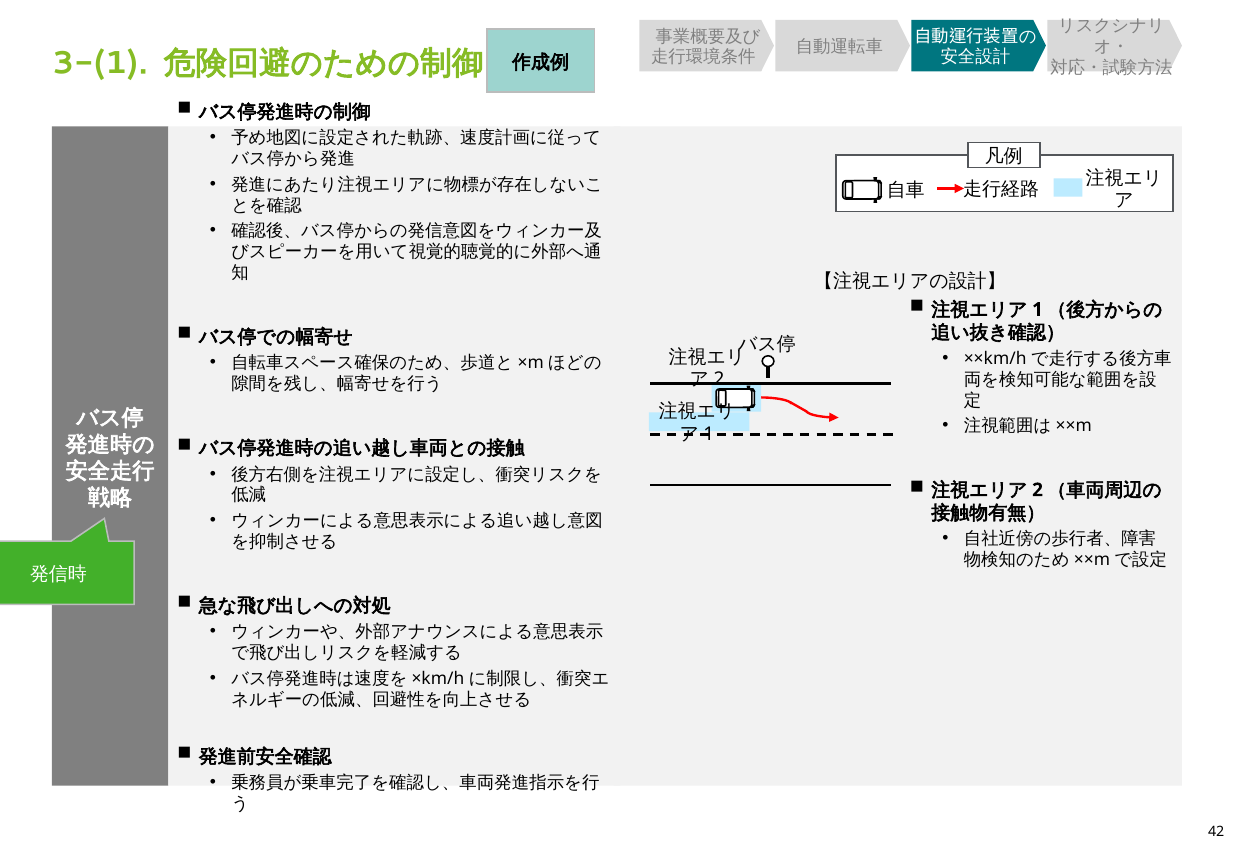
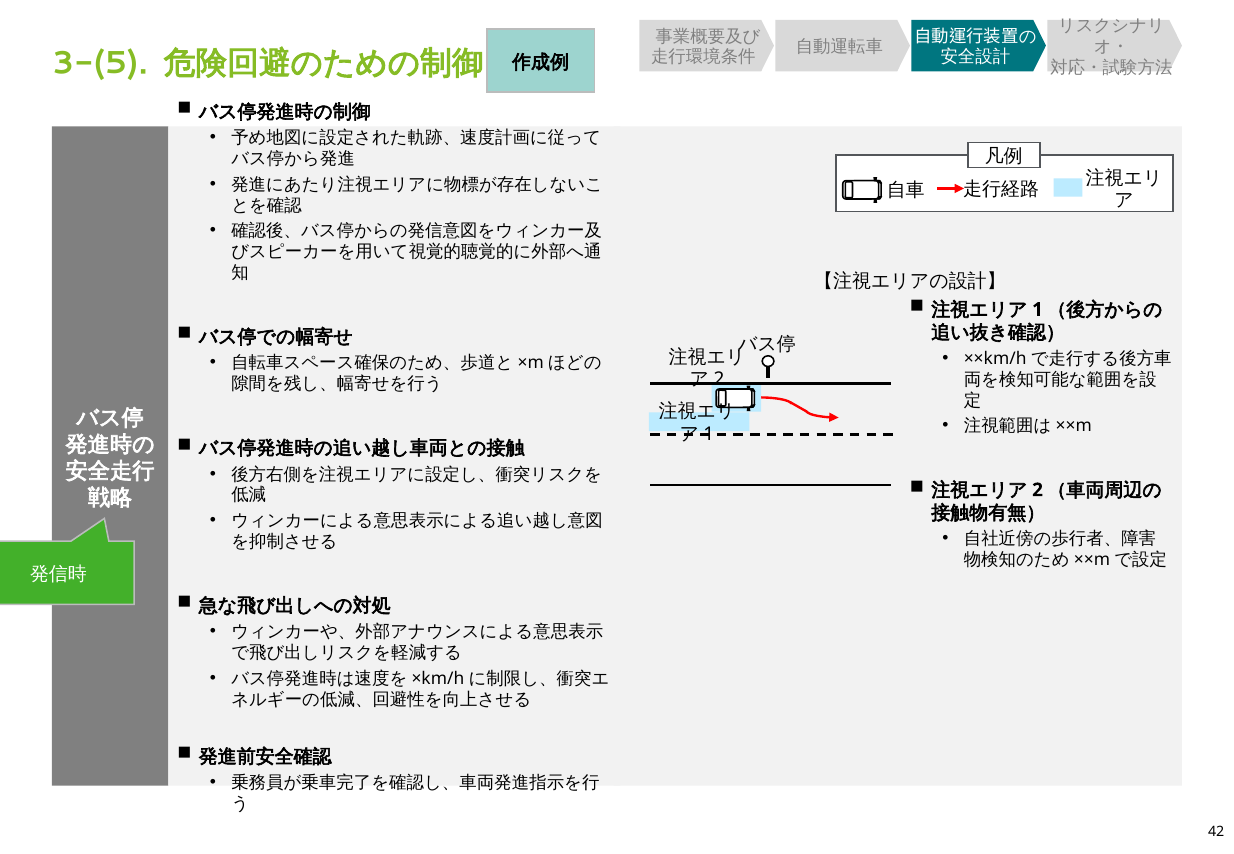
3-(1: 3-(1 -> 3-(5 (100, 63)
